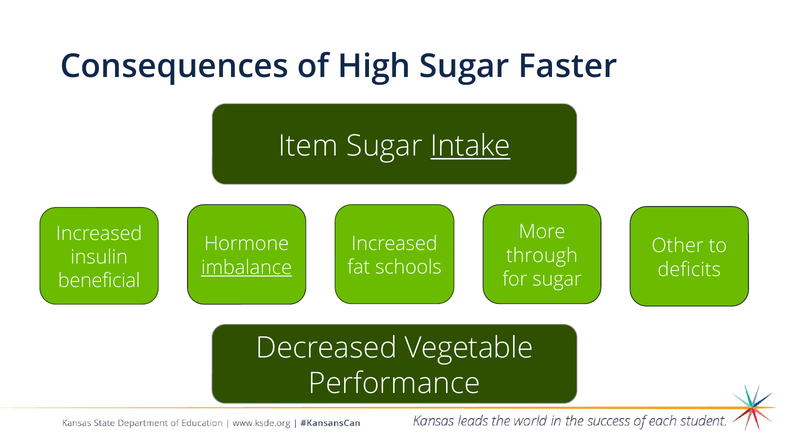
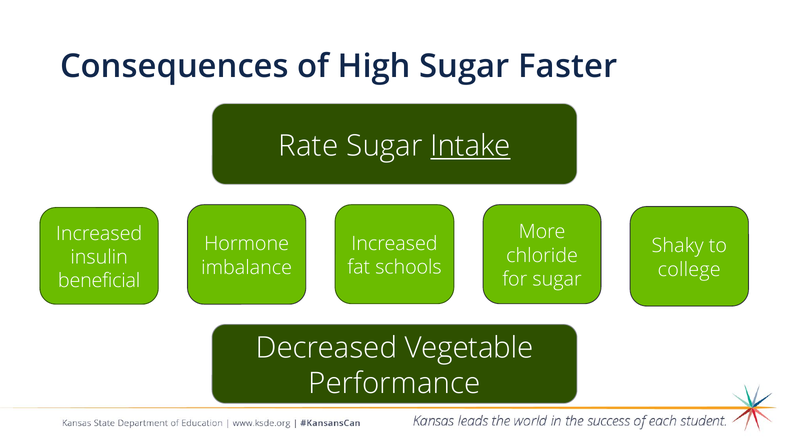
Item: Item -> Rate (308, 146)
Other: Other -> Shaky (678, 246)
through: through -> chloride (542, 255)
imbalance underline: present -> none (247, 268)
deficits: deficits -> college (689, 269)
